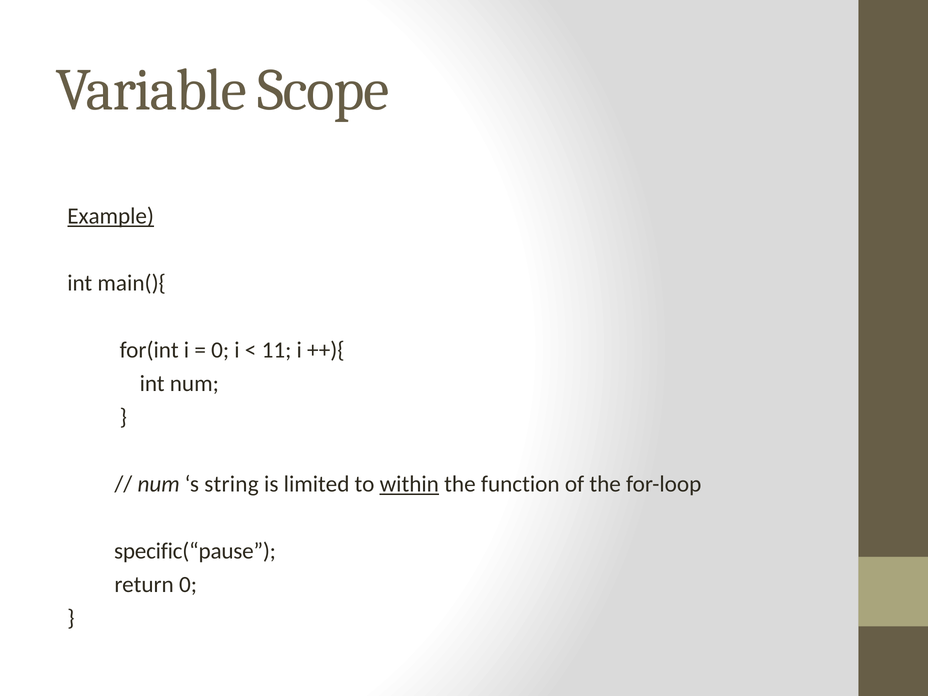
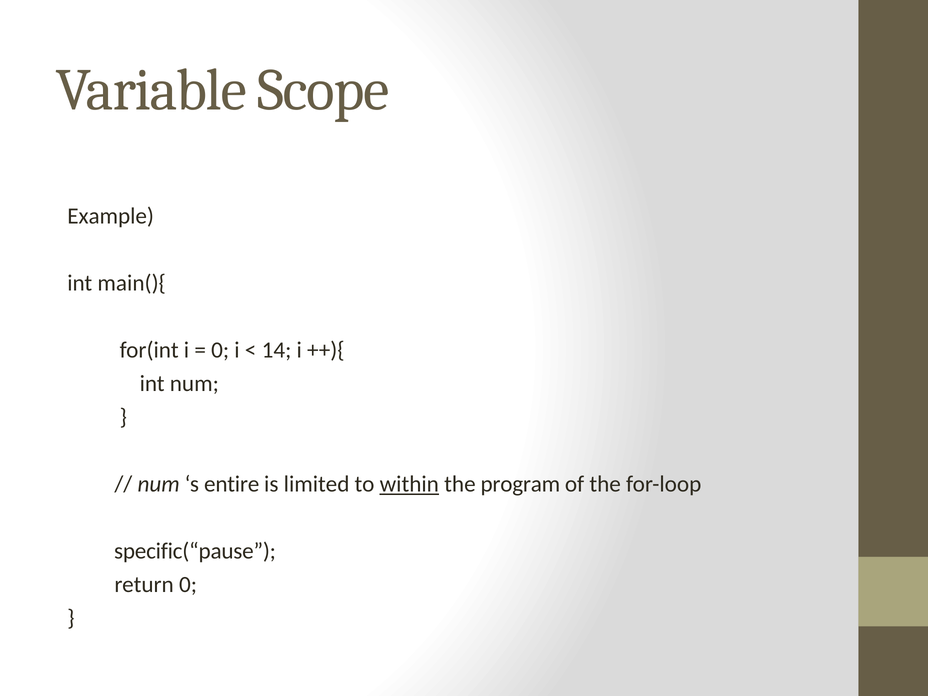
Example underline: present -> none (111, 216)
11: 11 -> 14 (277, 350)
string: string -> entire (232, 484)
function: function -> program (520, 484)
